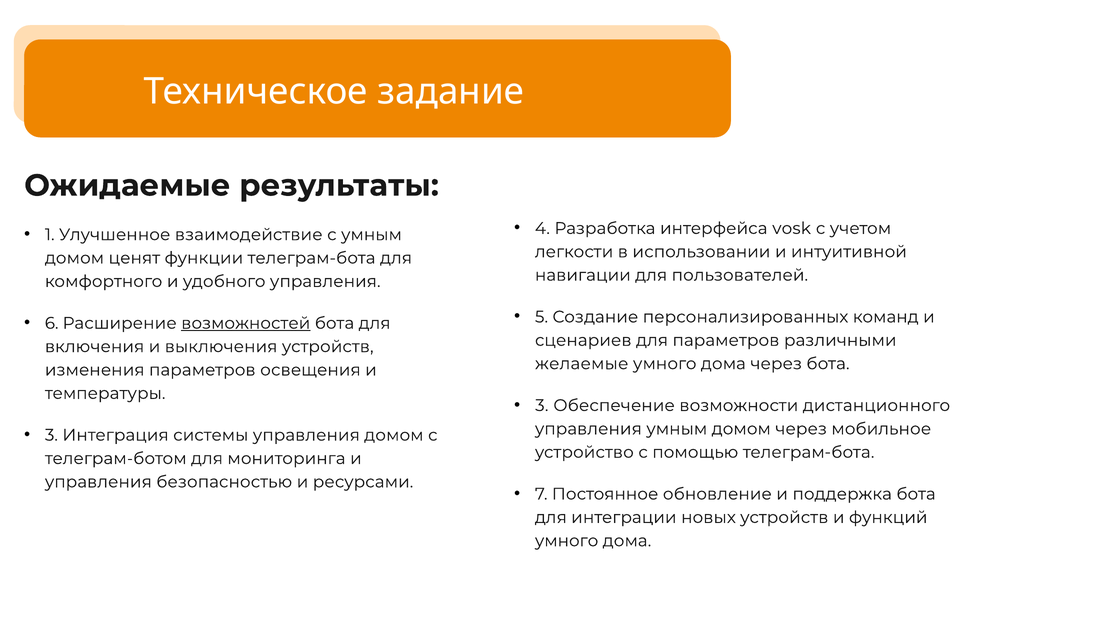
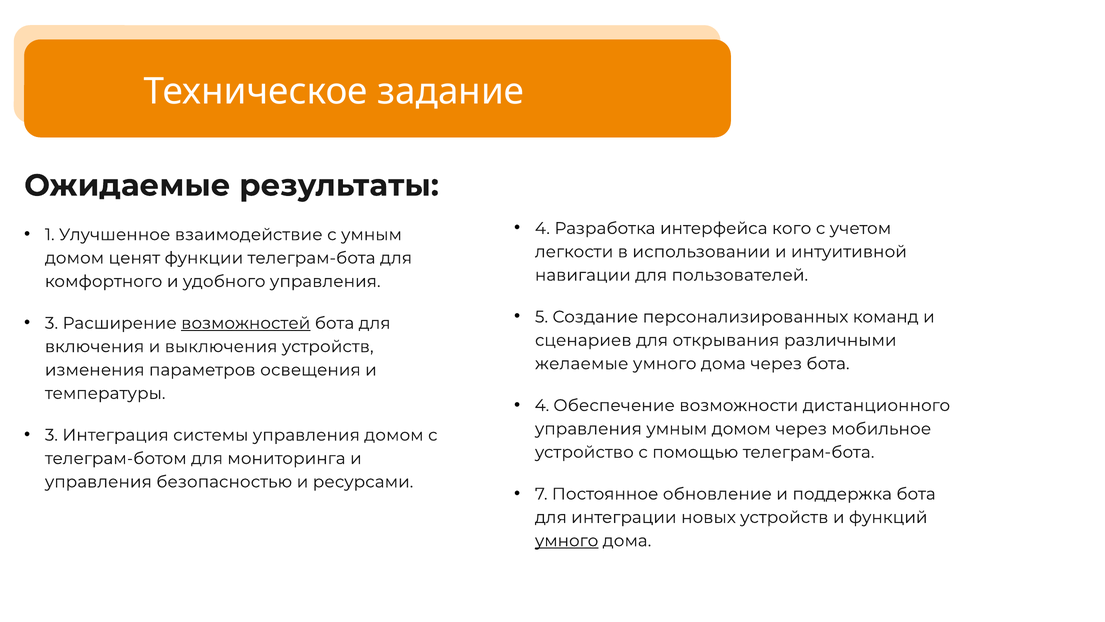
vosk: vosk -> кого (792, 228)
6: 6 -> 3 (51, 323)
для параметров: параметров -> открывания (726, 340)
3: 3 -> 4 (542, 405)
умного underline: none -> present (567, 540)
